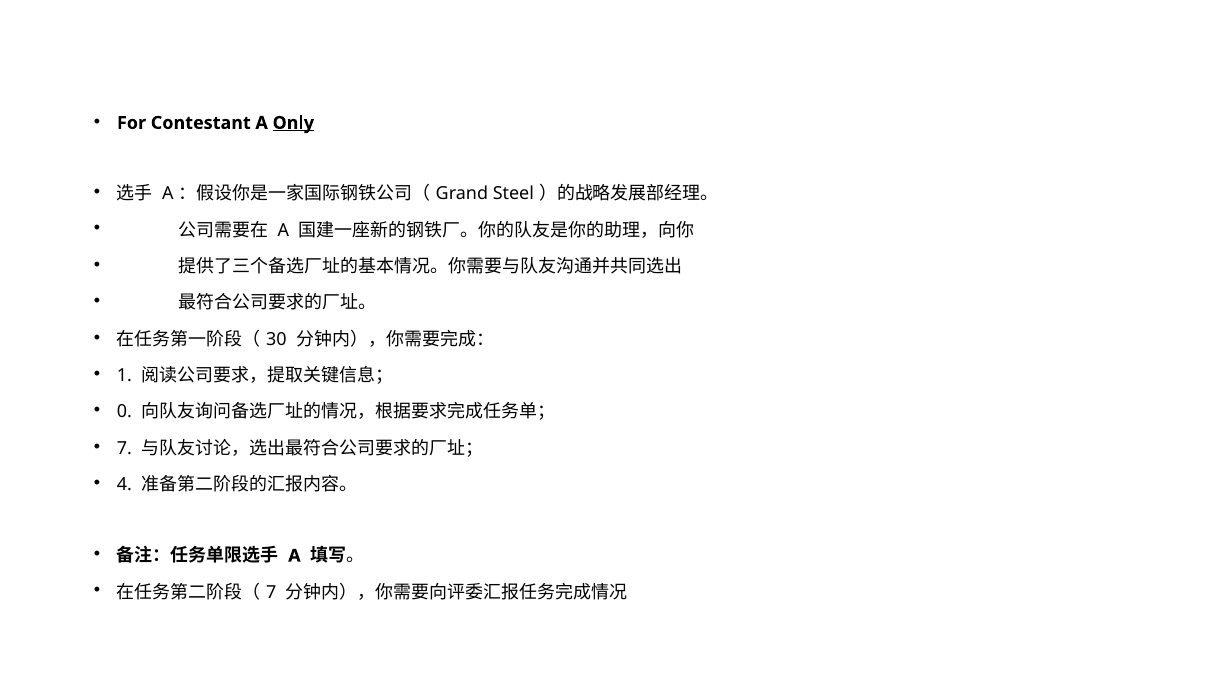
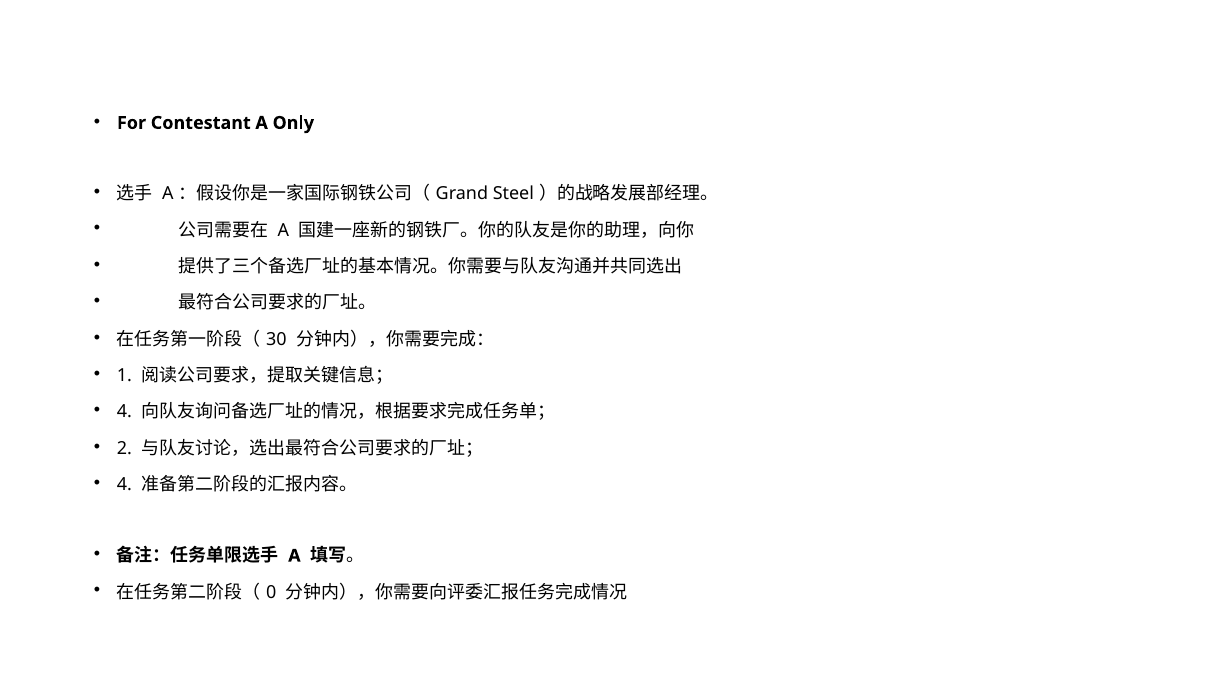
Only underline: present -> none (293, 123)
0: 0 -> 4 (124, 412)
7: 7 -> 2 (124, 449)
7: 7 -> 0 (271, 593)
